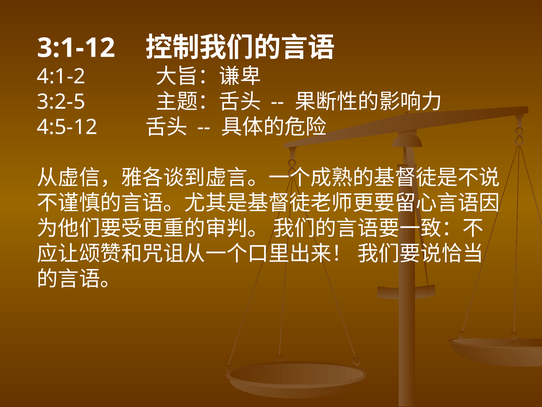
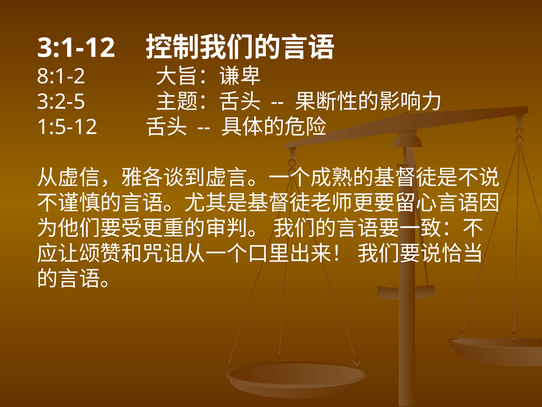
4:1-2: 4:1-2 -> 8:1-2 (61, 76)
4:5-12: 4:5-12 -> 1:5-12 (67, 127)
